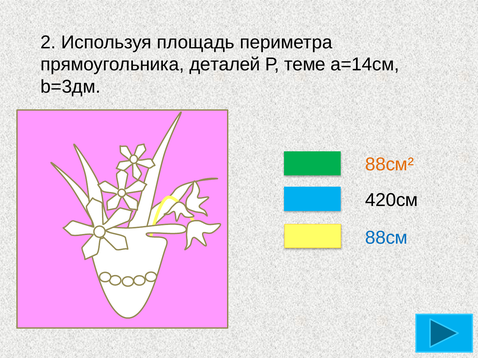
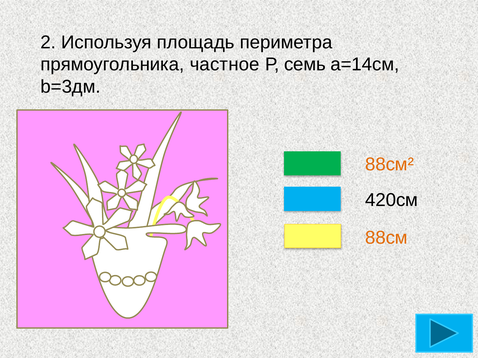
деталей: деталей -> частное (225, 65)
теме: теме -> семь (305, 65)
88см colour: blue -> orange (386, 238)
